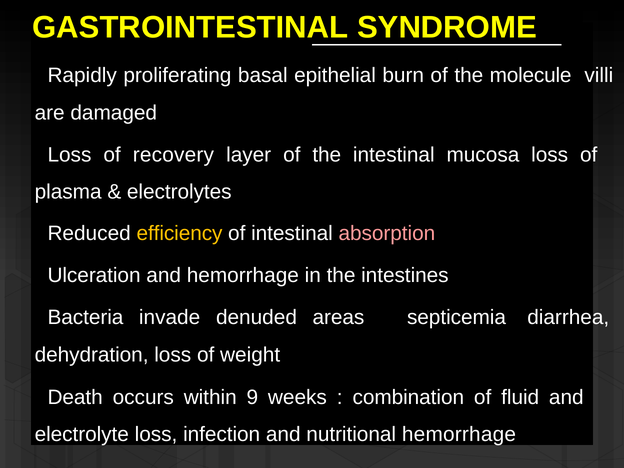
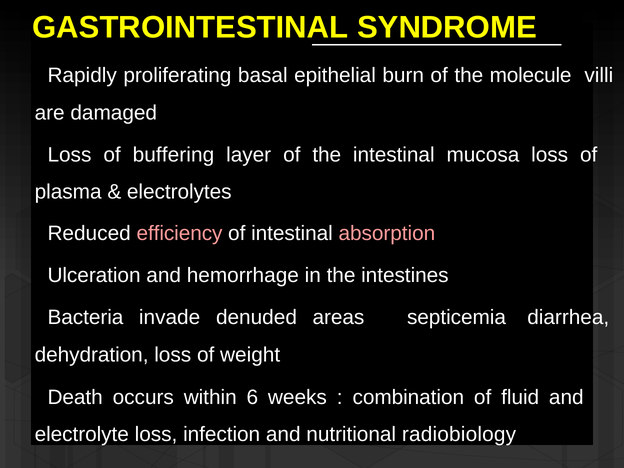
recovery: recovery -> buffering (173, 155)
efficiency colour: yellow -> pink (180, 233)
9: 9 -> 6 (252, 397)
nutritional hemorrhage: hemorrhage -> radiobiology (459, 435)
